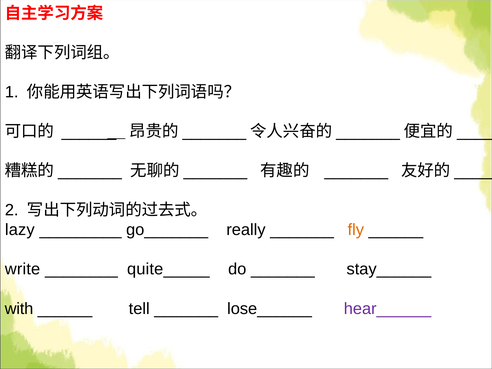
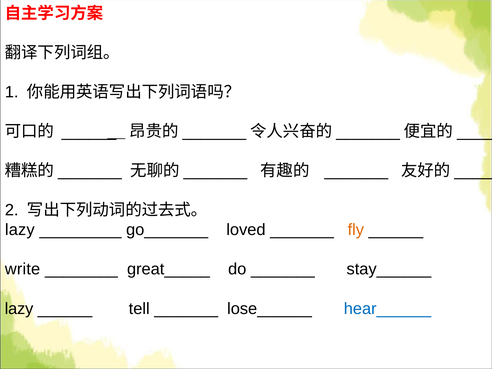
really: really -> loved (246, 230)
quite_____: quite_____ -> great_____ (168, 269)
with: with -> lazy (19, 309)
hear______ colour: purple -> blue (388, 309)
